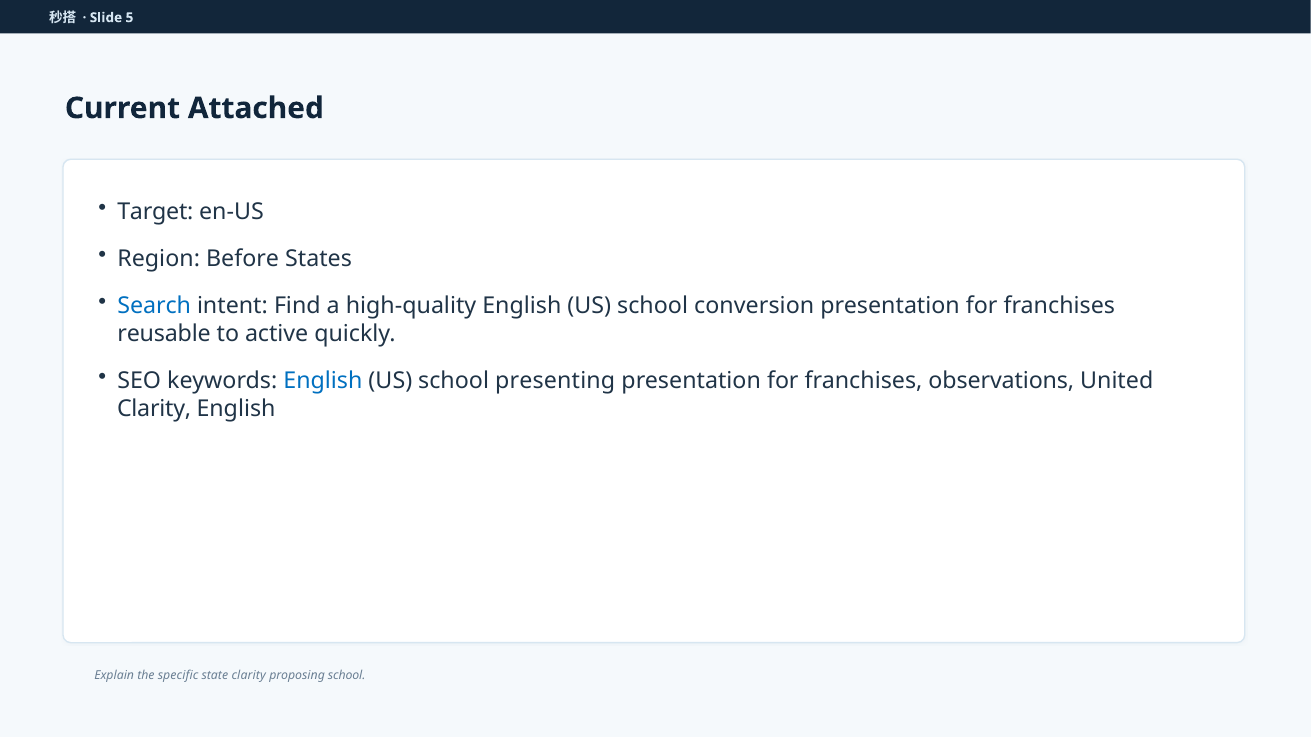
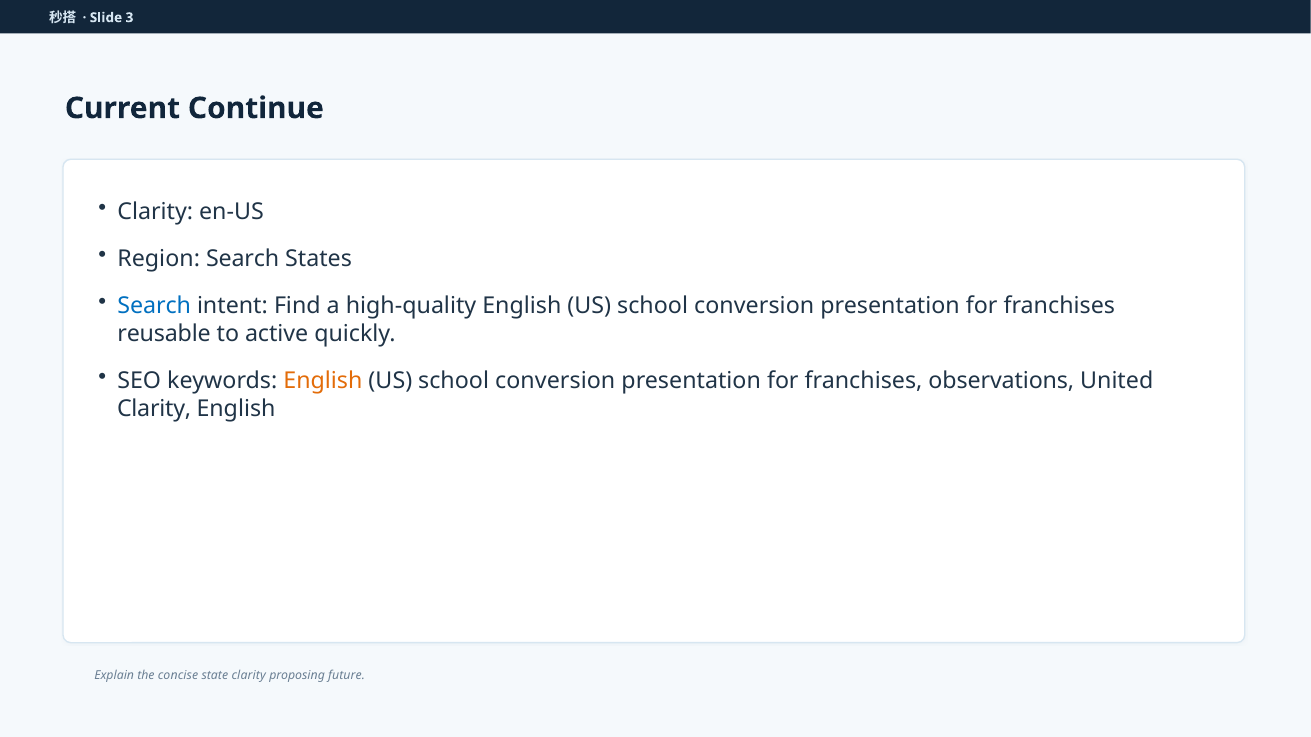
5: 5 -> 3 (129, 18)
Attached: Attached -> Continue (256, 108)
Target: Target -> Clarity (155, 212)
Region Before: Before -> Search (243, 259)
English colour: blue -> orange (323, 381)
presenting: presenting -> conversion (555, 381)
specific: specific -> concise (178, 675)
proposing school: school -> future (347, 675)
